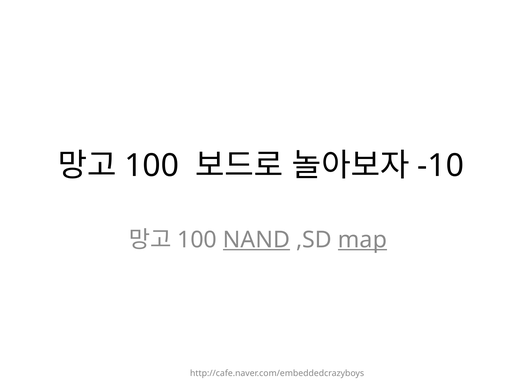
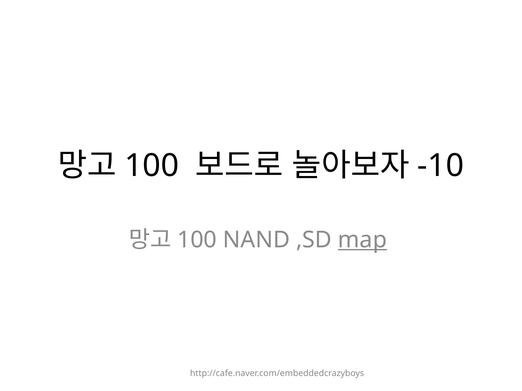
NAND underline: present -> none (256, 240)
